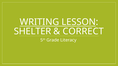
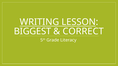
SHELTER: SHELTER -> BIGGEST (33, 31)
